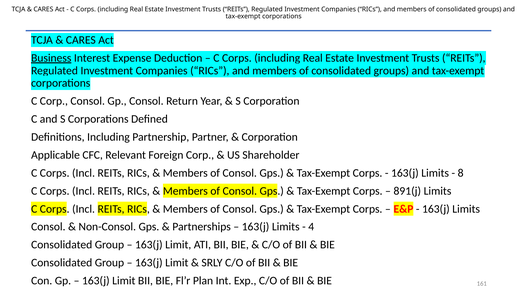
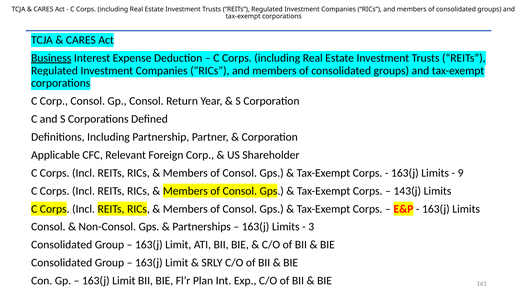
8: 8 -> 9 (461, 173)
891(j: 891(j -> 143(j (407, 191)
4: 4 -> 3 (311, 226)
